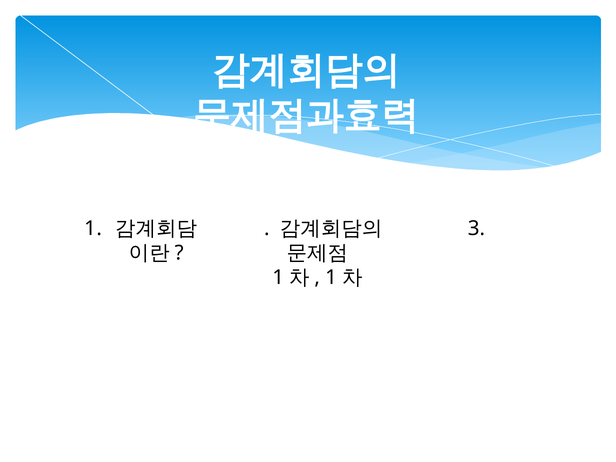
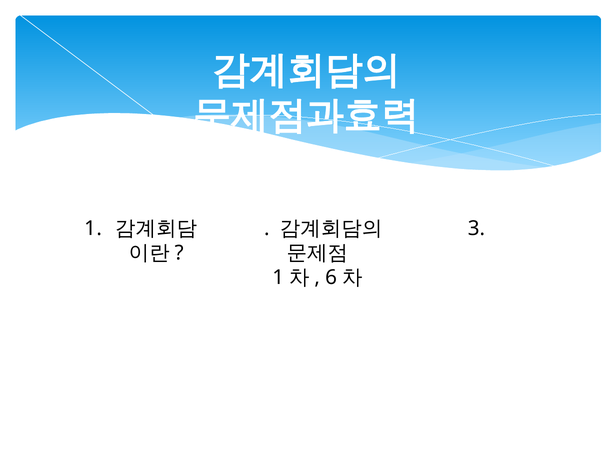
1: 1 -> 6 (331, 278)
